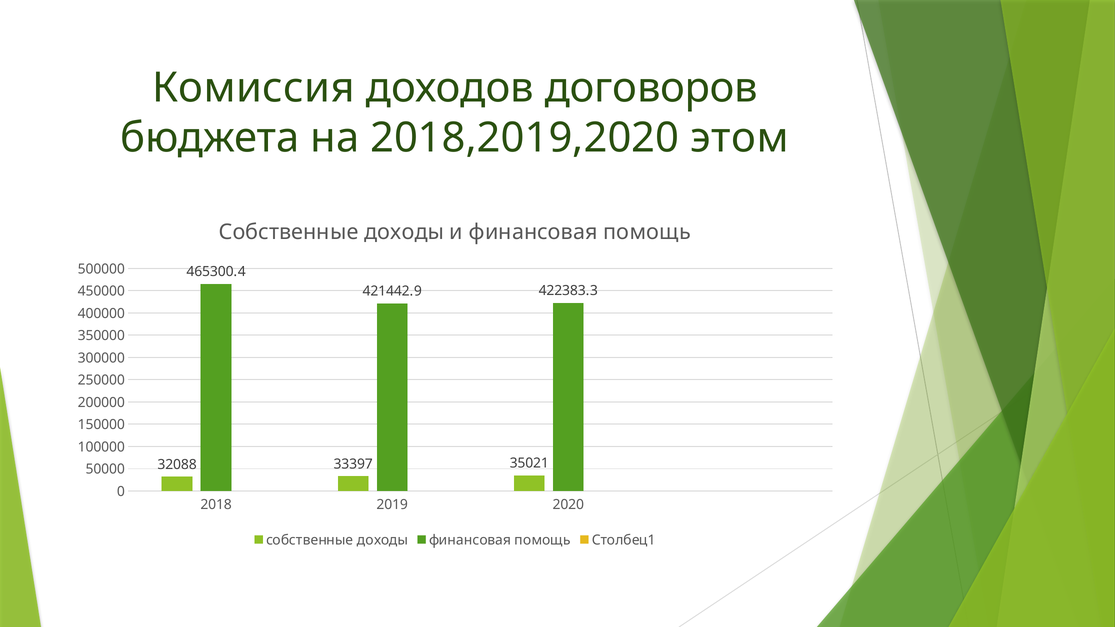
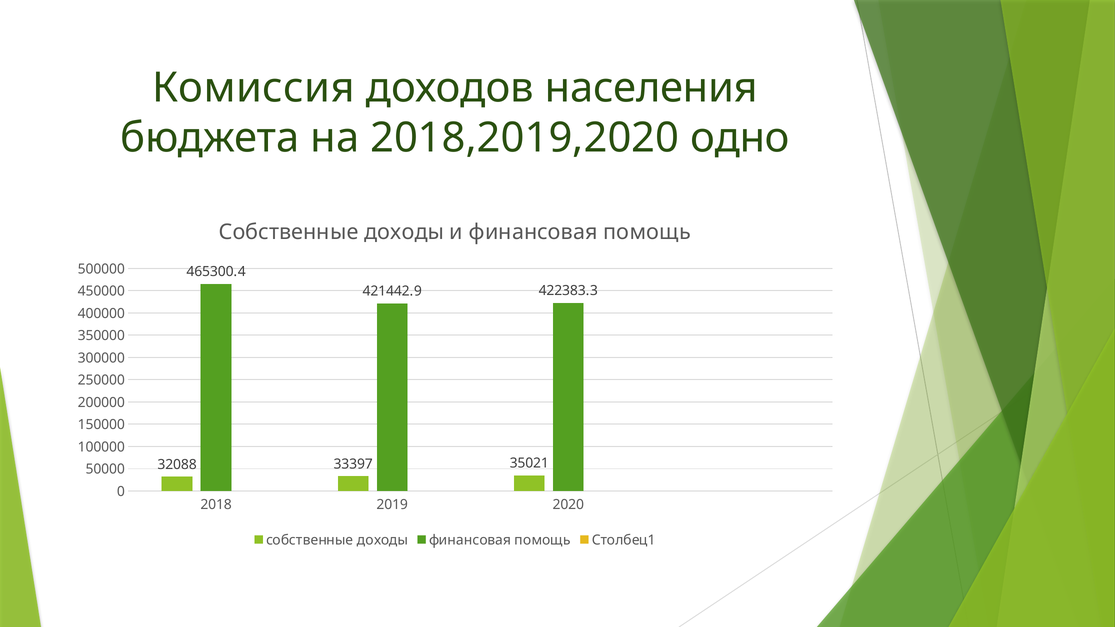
договоров: договоров -> населения (651, 88)
этом: этом -> одно (740, 138)
